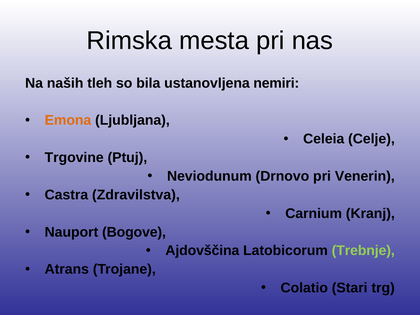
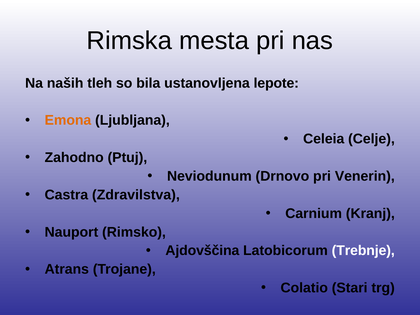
nemiri: nemiri -> lepote (276, 83)
Trgovine: Trgovine -> Zahodno (74, 158)
Bogove: Bogove -> Rimsko (134, 232)
Trebnje colour: light green -> white (363, 251)
